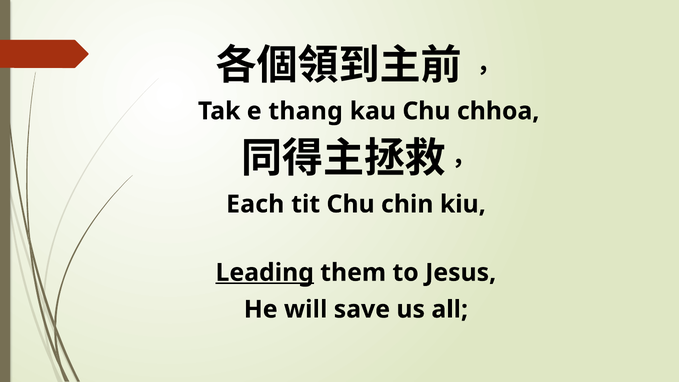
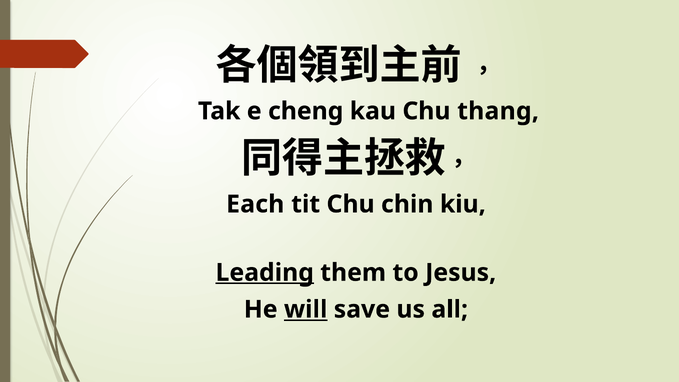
thang: thang -> cheng (306, 111)
chhoa: chhoa -> thang (498, 111)
will underline: none -> present (306, 309)
